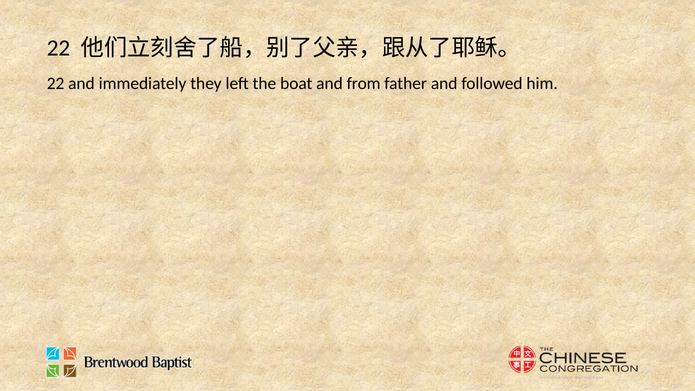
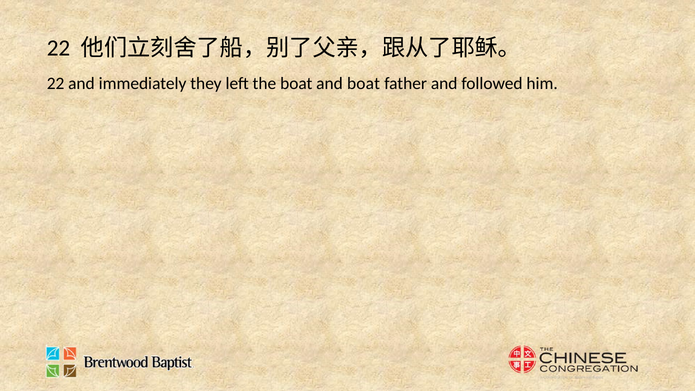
and from: from -> boat (363, 83)
